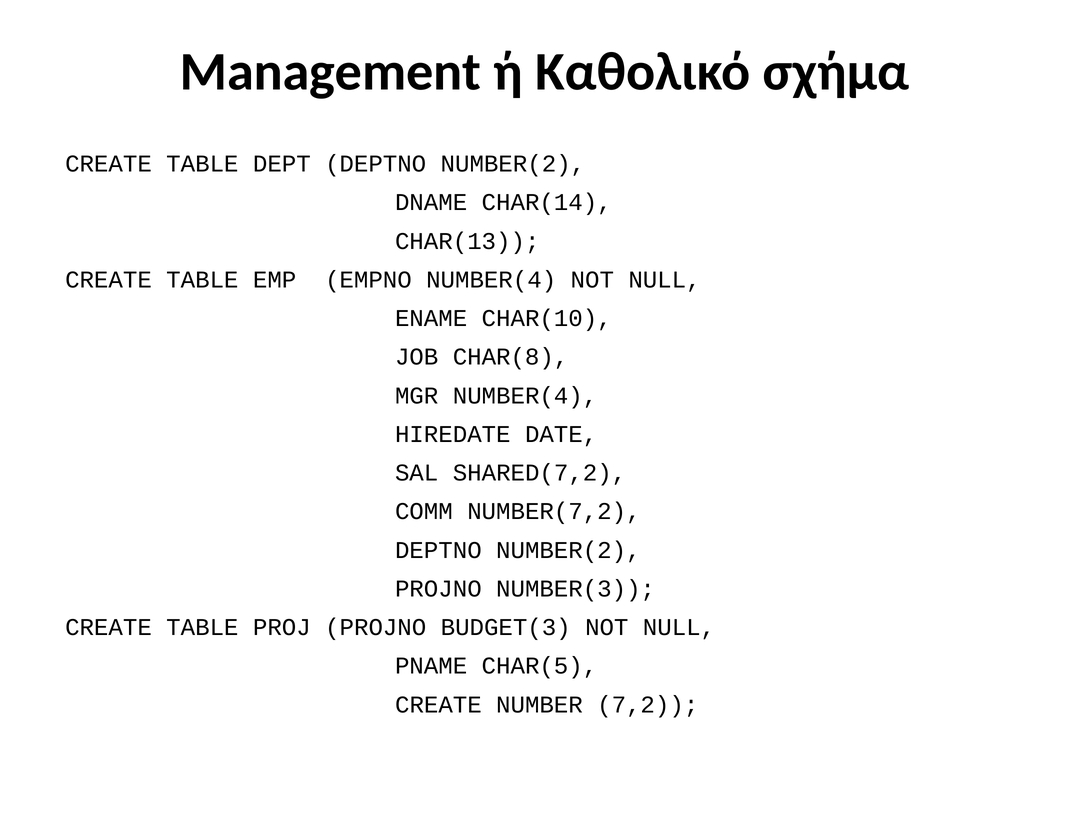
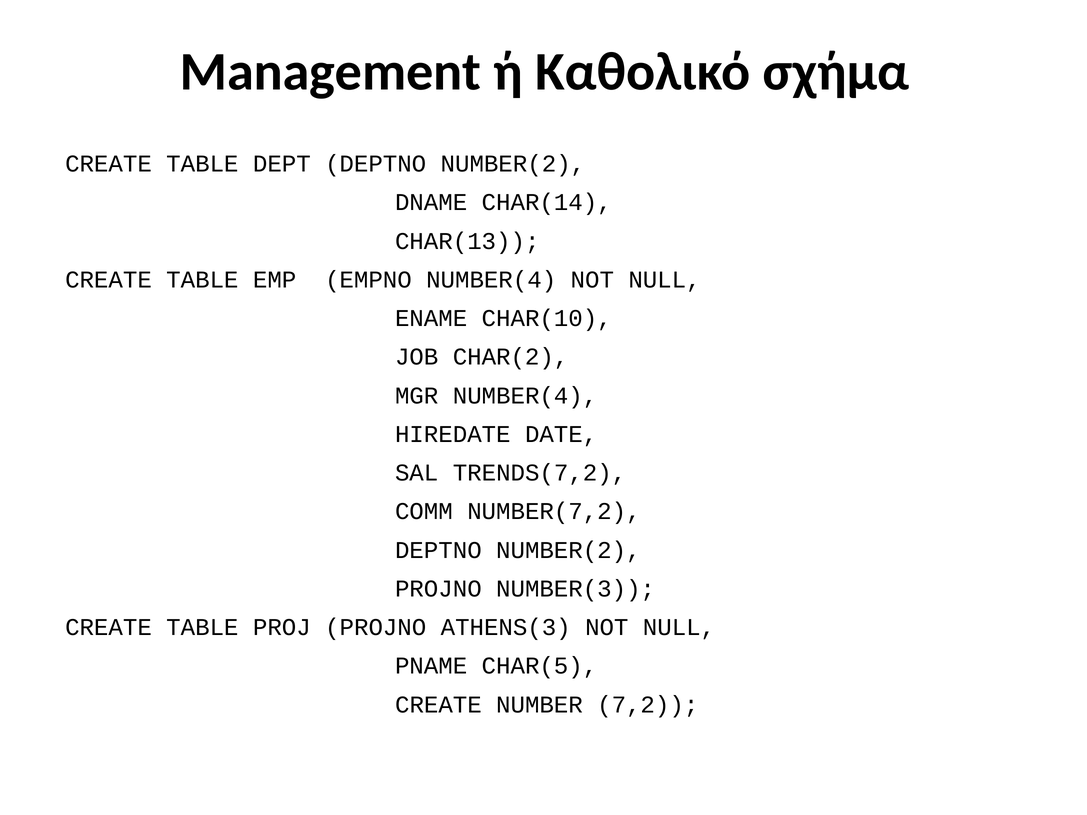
CHAR(8: CHAR(8 -> CHAR(2 (511, 357)
SHARED(7,2: SHARED(7,2 -> TRENDS(7,2 (540, 473)
BUDGET(3: BUDGET(3 -> ATHENS(3 (506, 628)
